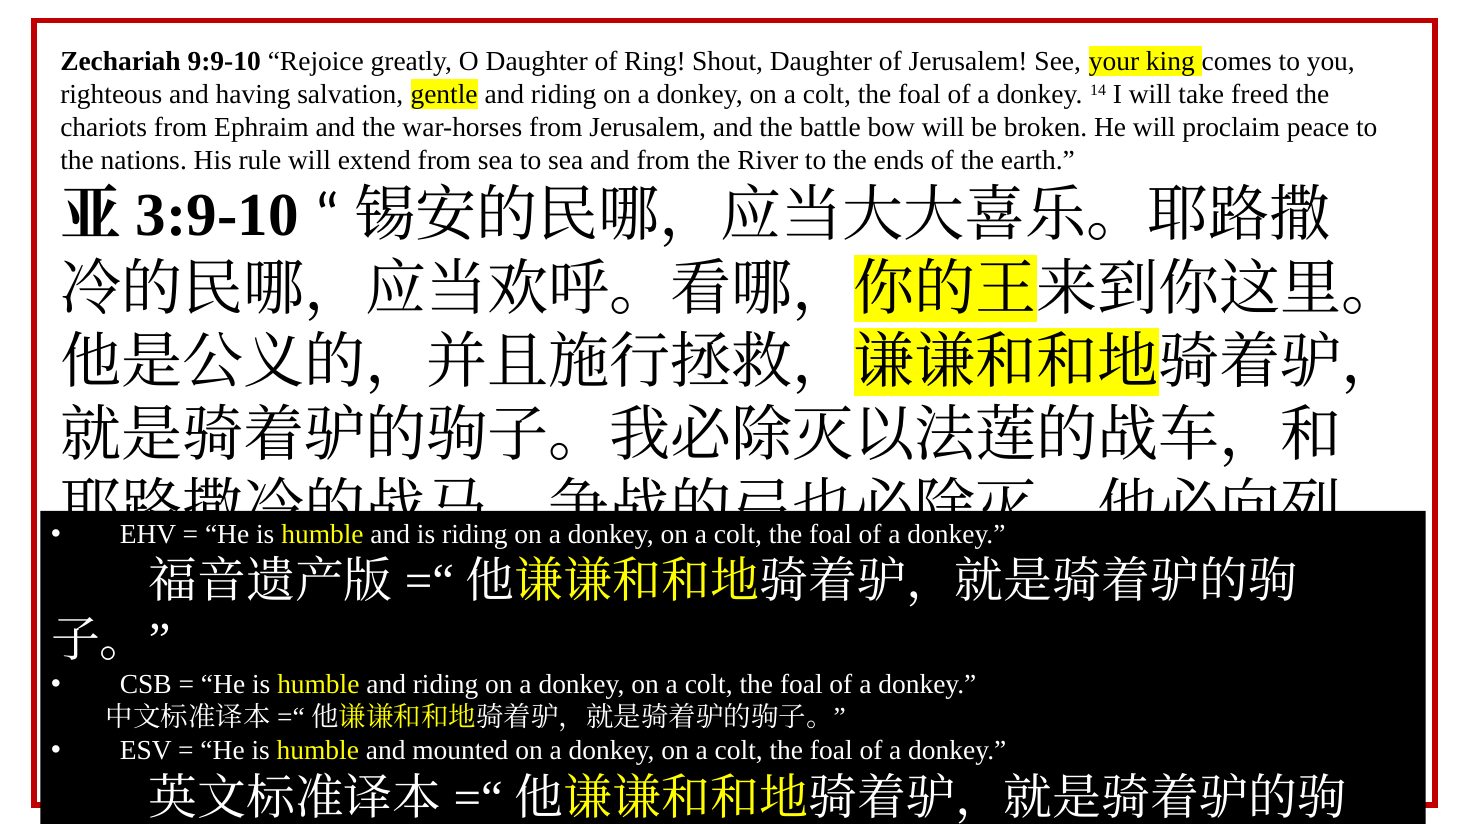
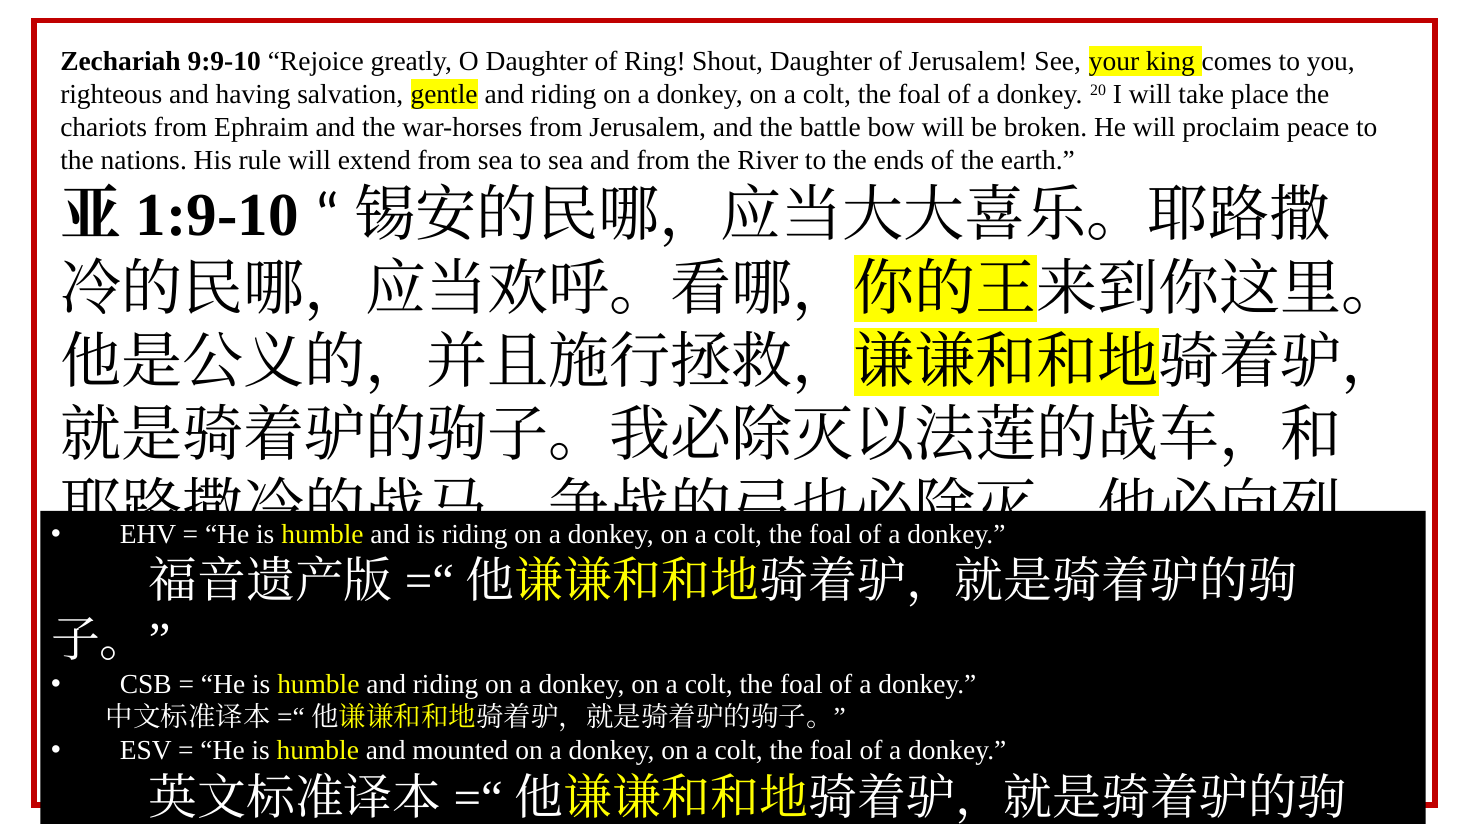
14: 14 -> 20 (1098, 90)
freed: freed -> place (1260, 94)
3:9-10: 3:9-10 -> 1:9-10 (217, 216)
